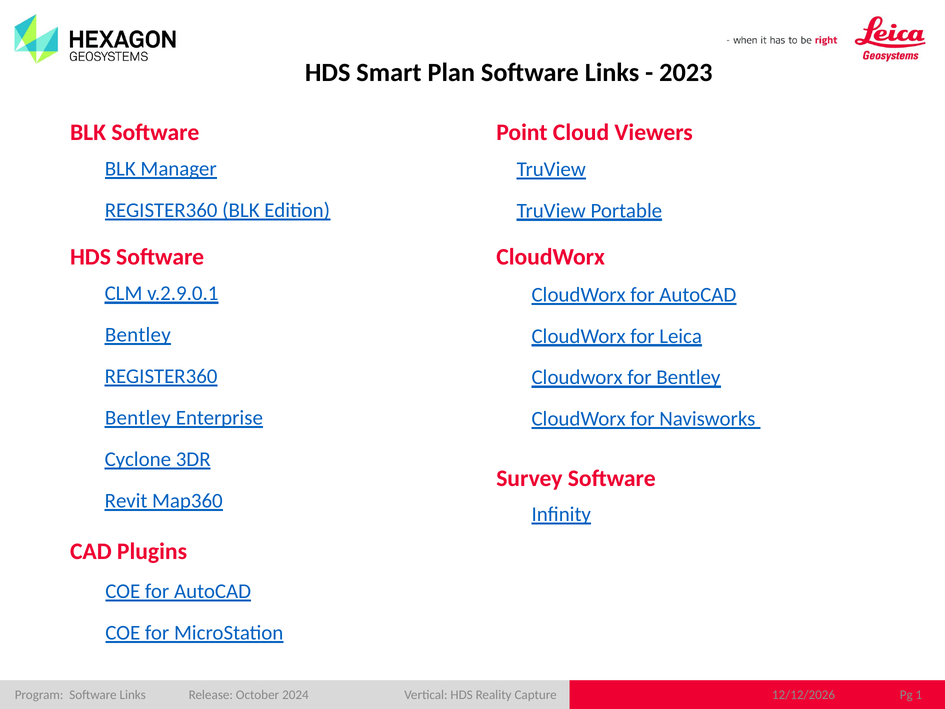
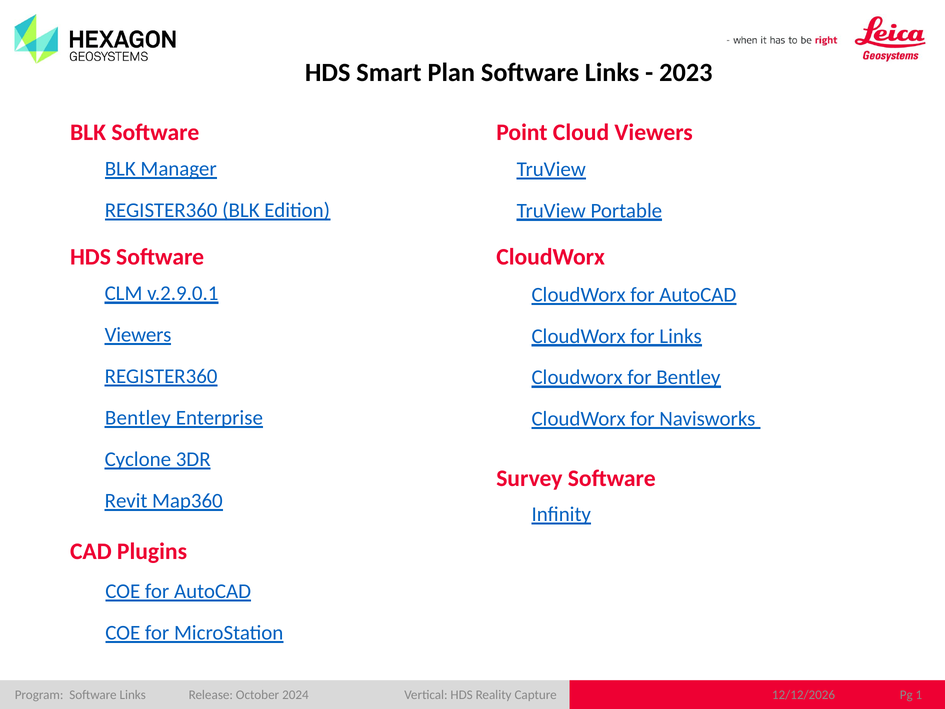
Bentley: Bentley -> Viewers (138, 335)
for Leica: Leica -> Links (681, 336)
